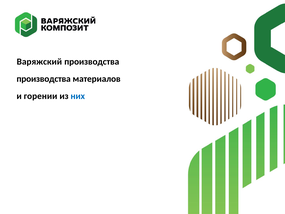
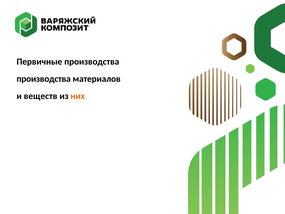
Варяжский: Варяжский -> Первичные (39, 62)
горении: горении -> веществ (41, 96)
них colour: blue -> orange (78, 96)
